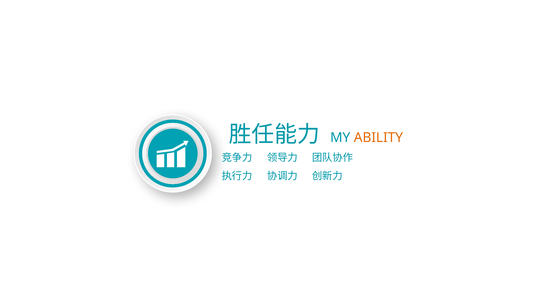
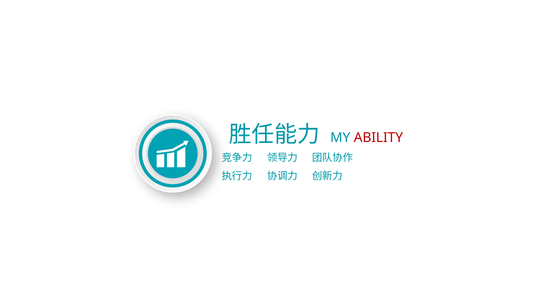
ABILITY colour: orange -> red (378, 137)
